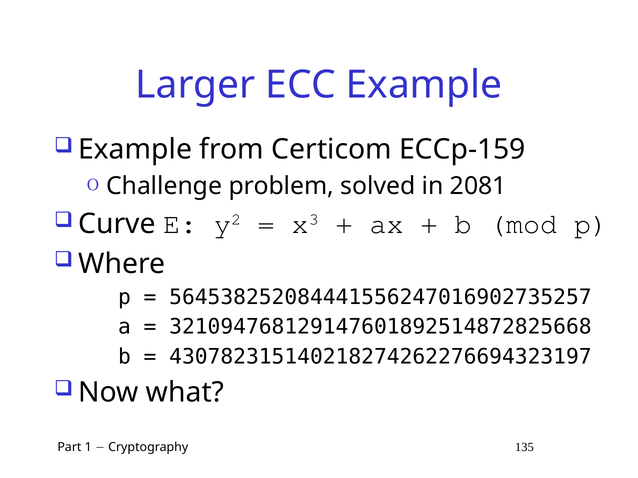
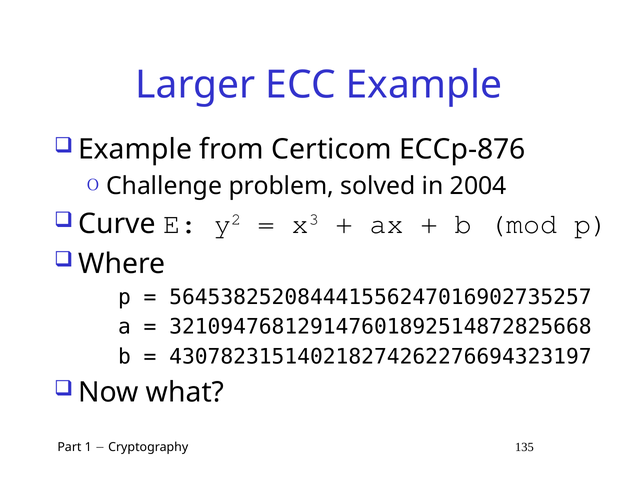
ECCp-159: ECCp-159 -> ECCp-876 (462, 150)
2081: 2081 -> 2004 (478, 186)
